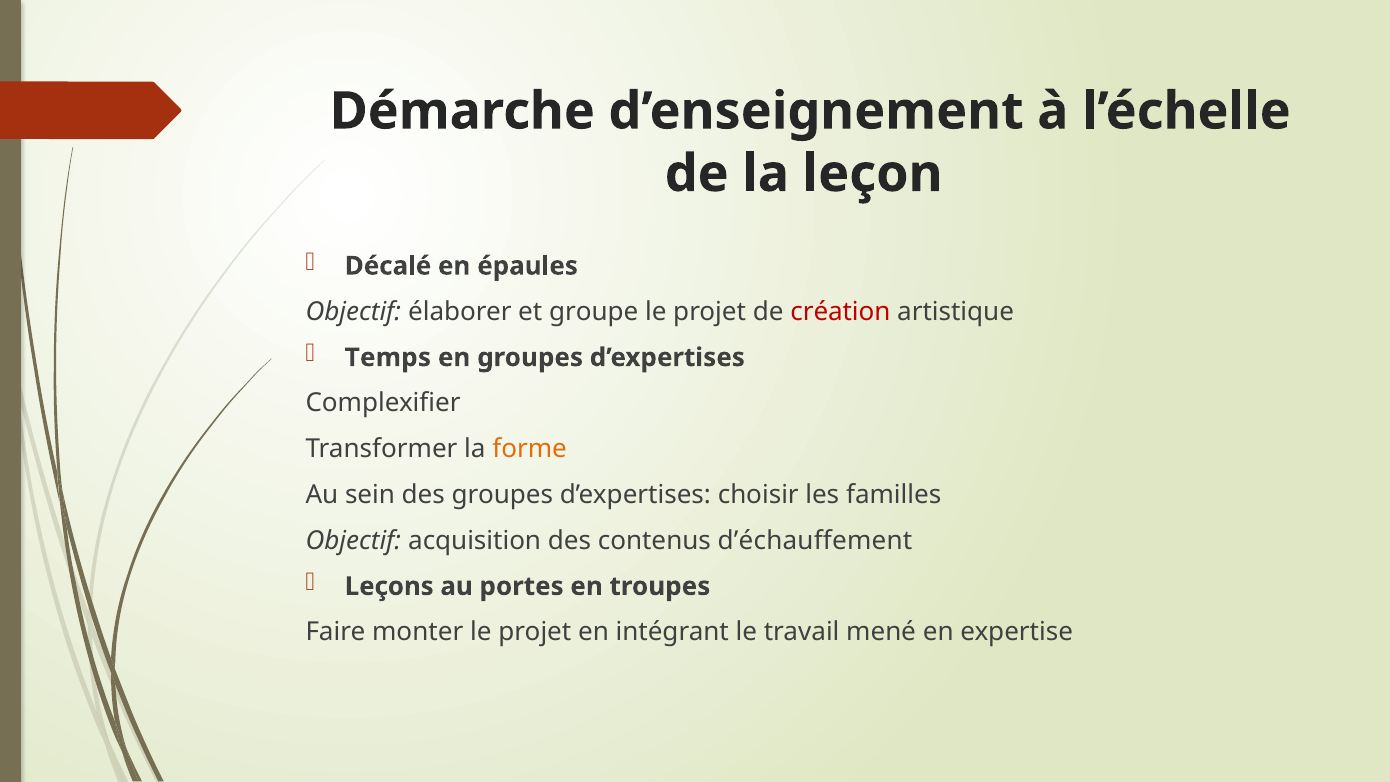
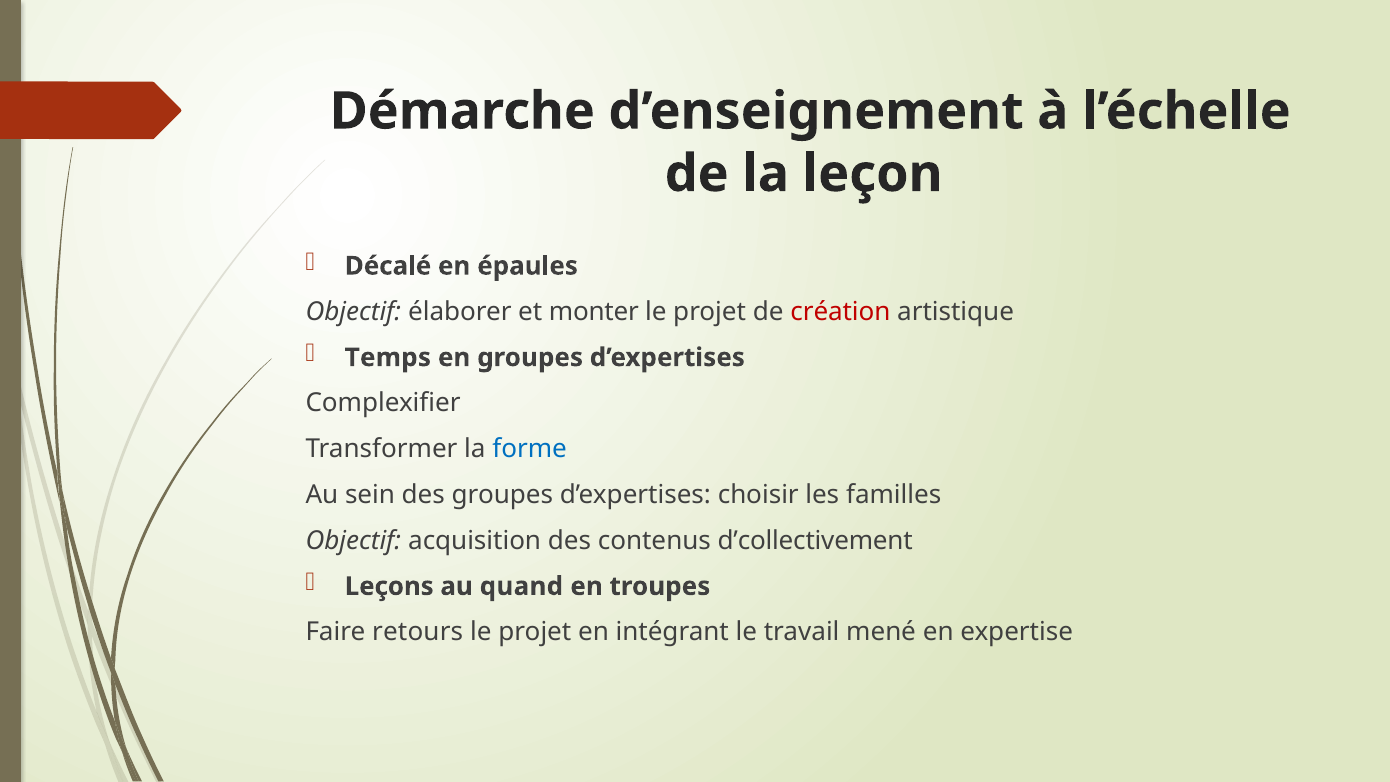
groupe: groupe -> monter (594, 312)
forme colour: orange -> blue (530, 449)
d’échauffement: d’échauffement -> d’collectivement (815, 541)
portes: portes -> quand (521, 586)
monter: monter -> retours (418, 632)
